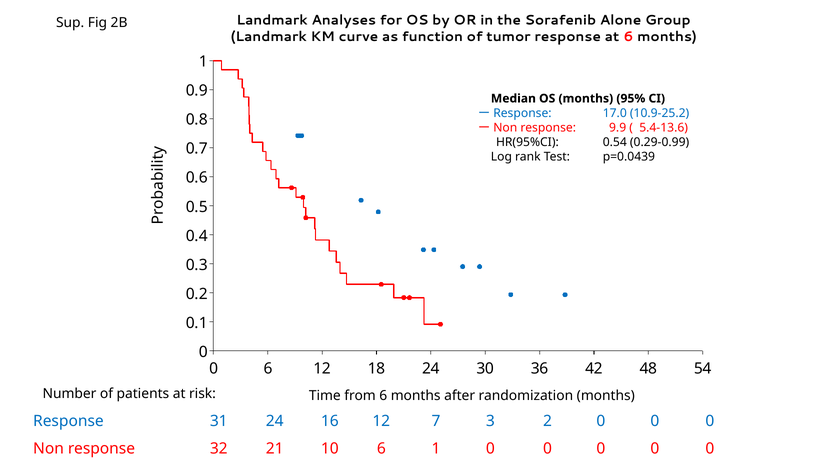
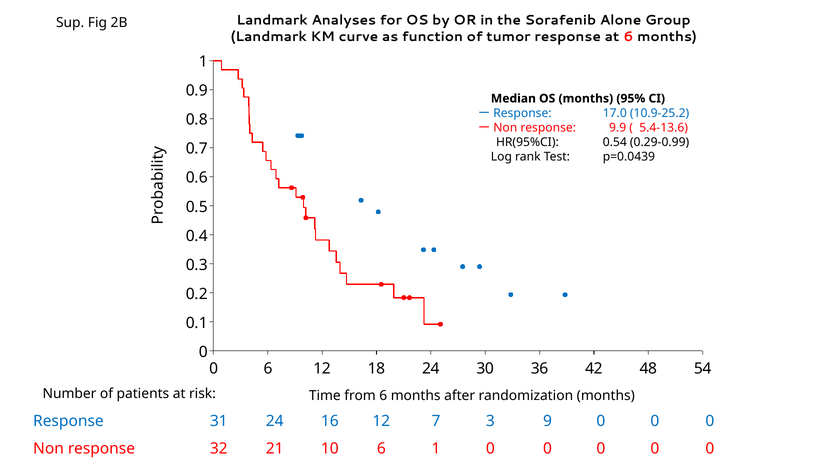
2: 2 -> 9 (548, 421)
